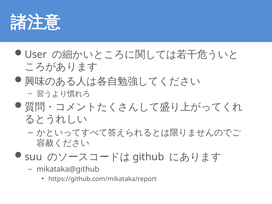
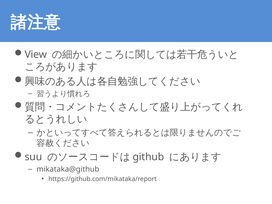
User: User -> View (36, 55)
